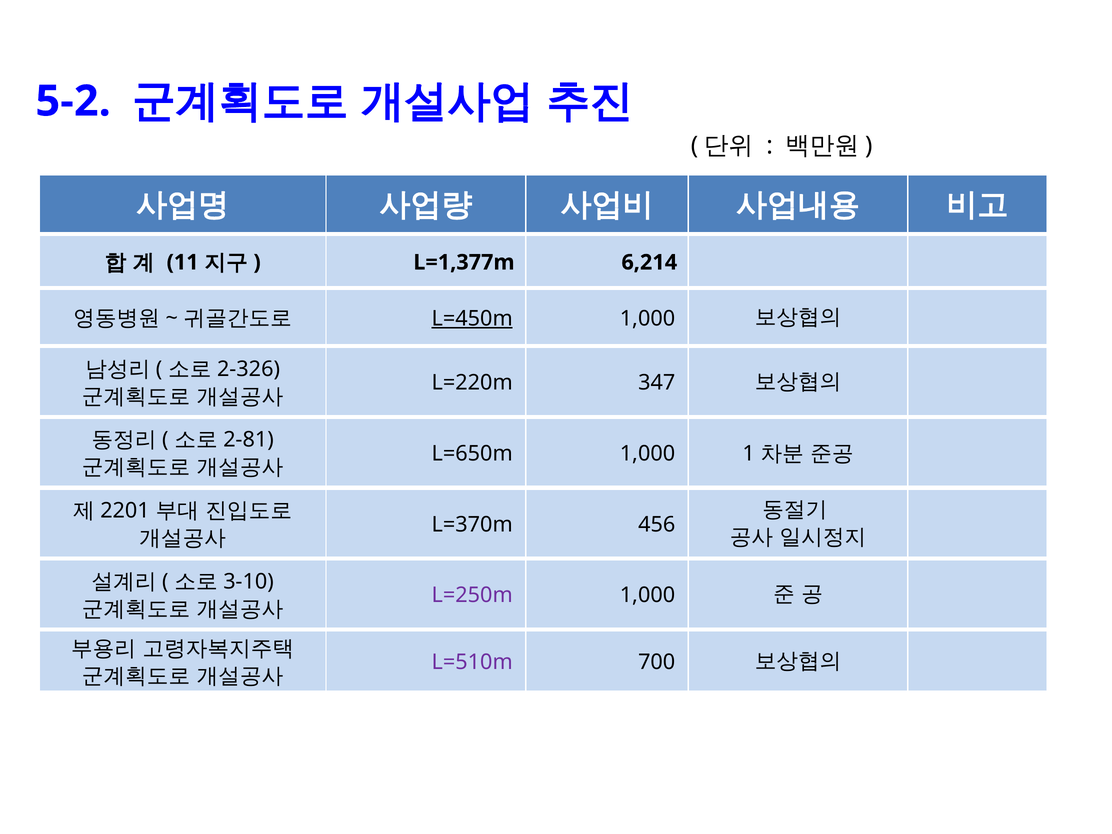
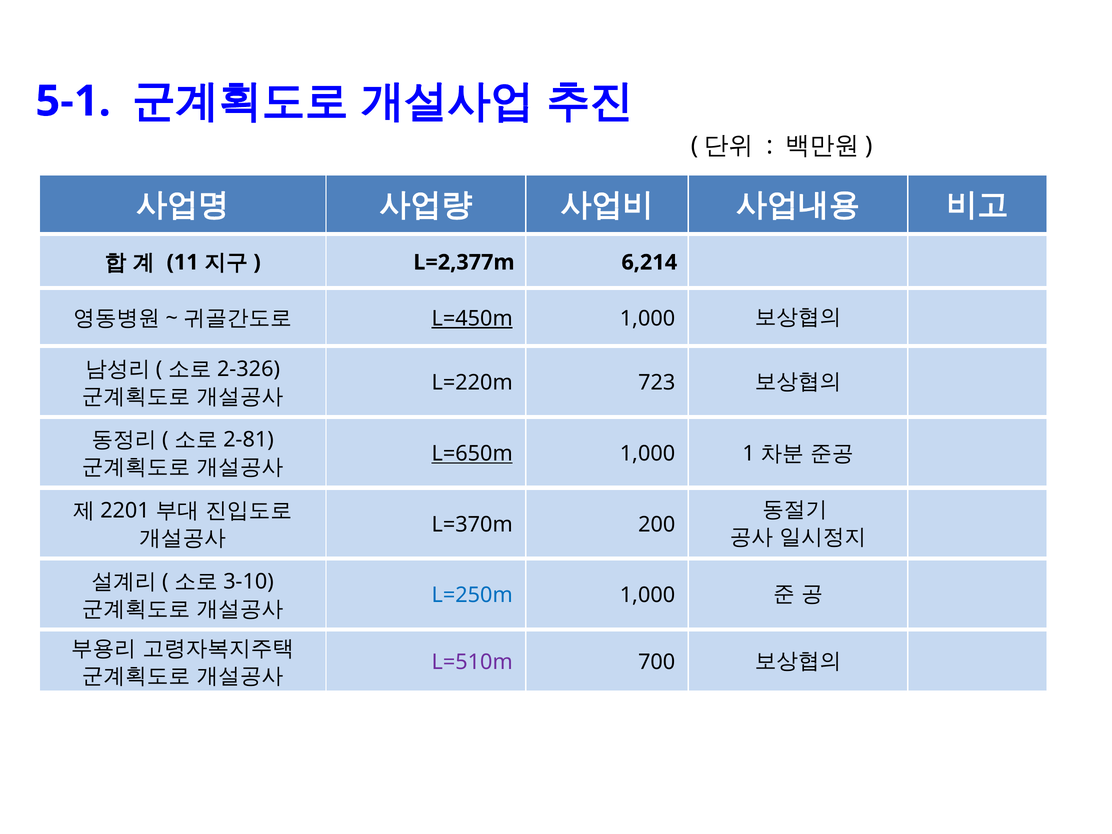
5-2: 5-2 -> 5-1 (73, 101)
L=1,377m: L=1,377m -> L=2,377m (464, 262)
347: 347 -> 723 (657, 383)
L=650m underline: none -> present (472, 454)
456: 456 -> 200 (657, 524)
L=250m colour: purple -> blue (472, 595)
